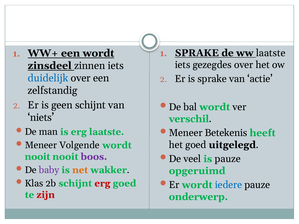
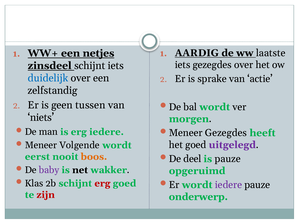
SPRAKE: SPRAKE -> AARDIG (197, 53)
een wordt: wordt -> netjes (98, 53)
zinsdeel zinnen: zinnen -> schijnt (90, 66)
geen schijnt: schijnt -> tussen (90, 105)
verschil: verschil -> morgen (189, 119)
erg laatste: laatste -> iedere (107, 132)
Meneer Betekenis: Betekenis -> Gezegdes (226, 133)
uitgelegd colour: black -> purple (232, 145)
nooit: nooit -> eerst (37, 157)
boos colour: purple -> orange (94, 157)
veel: veel -> deel (192, 159)
net colour: orange -> black (80, 170)
iedere colour: blue -> purple (228, 185)
